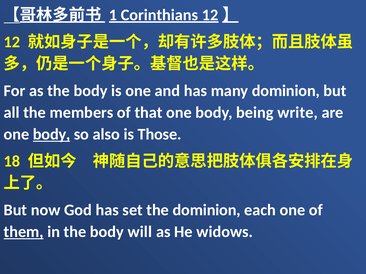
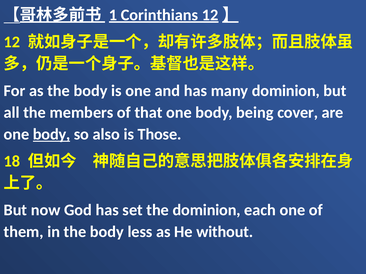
write: write -> cover (298, 113)
them underline: present -> none (24, 232)
will: will -> less (140, 232)
widows: widows -> without (225, 232)
